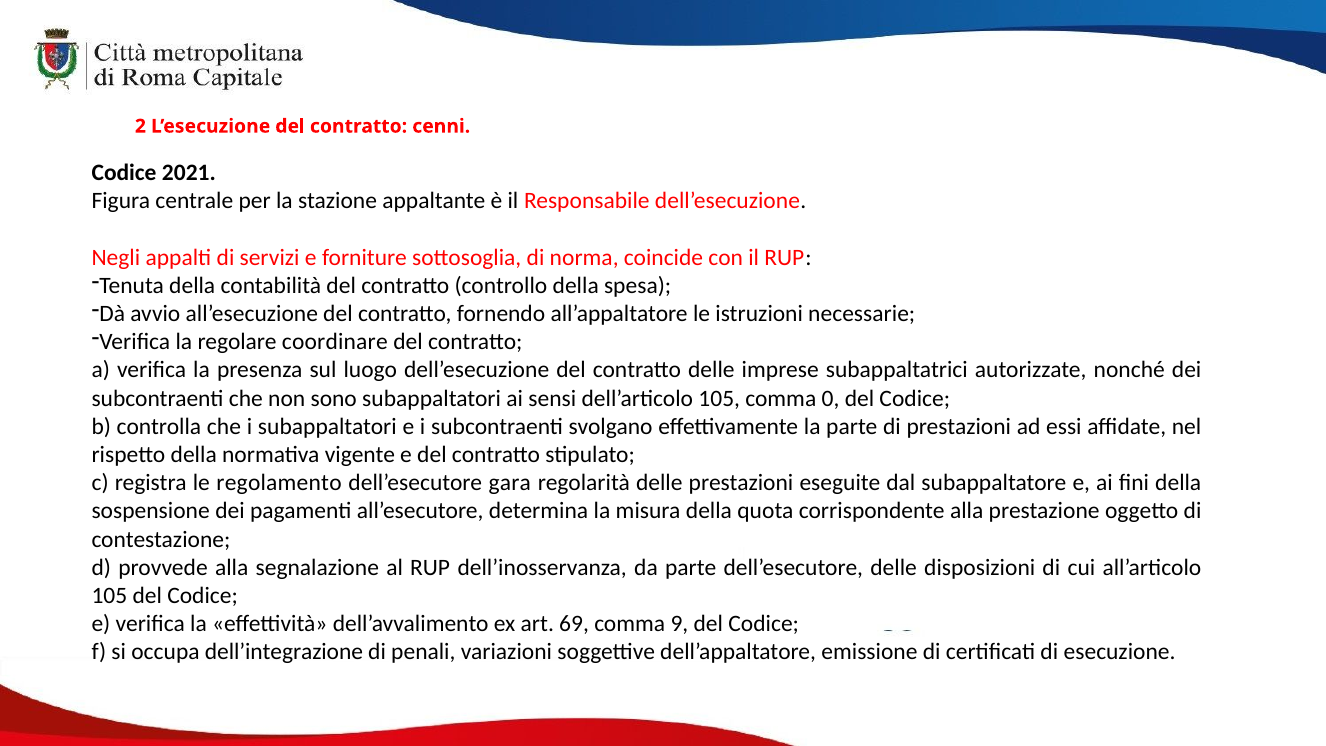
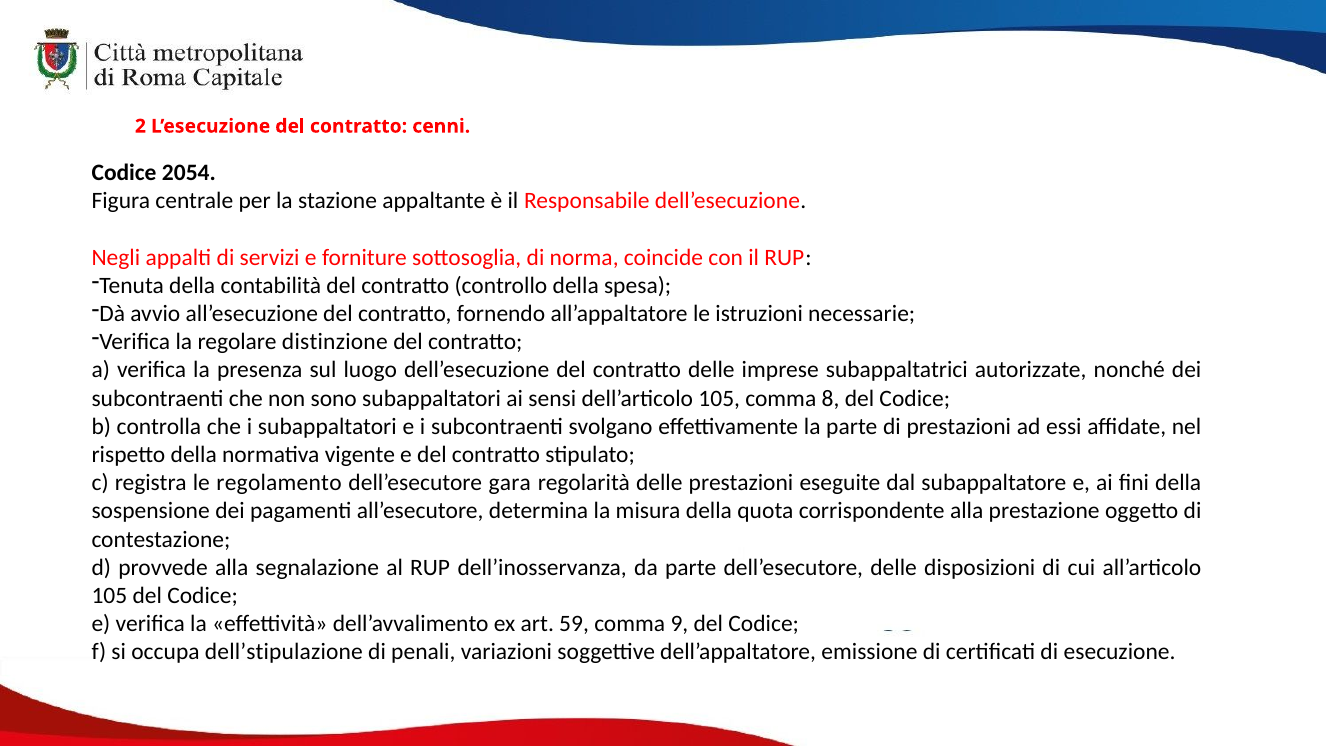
2021: 2021 -> 2054 (189, 173)
coordinare: coordinare -> distinzione (335, 342)
0: 0 -> 8 (831, 398)
69: 69 -> 59 (574, 624)
dell’integrazione: dell’integrazione -> dell’stipulazione (284, 652)
